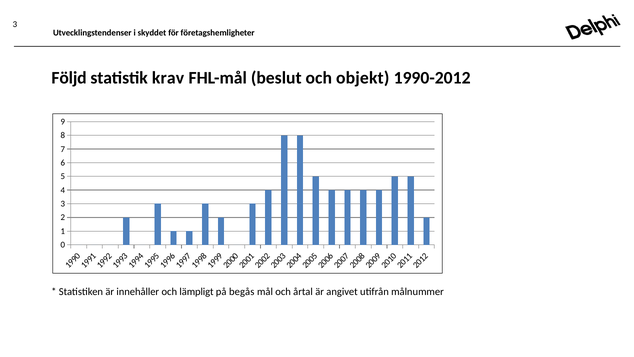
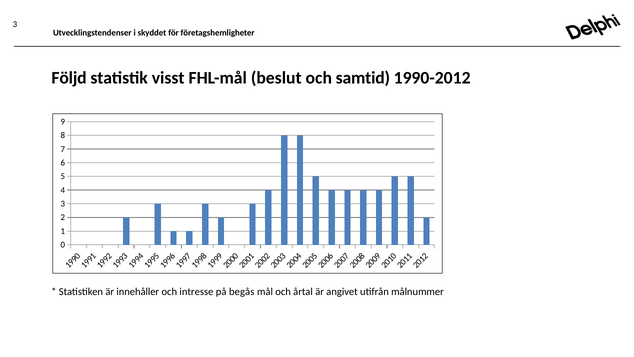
krav: krav -> visst (168, 78)
objekt: objekt -> samtid (363, 78)
lämpligt: lämpligt -> intresse (196, 292)
